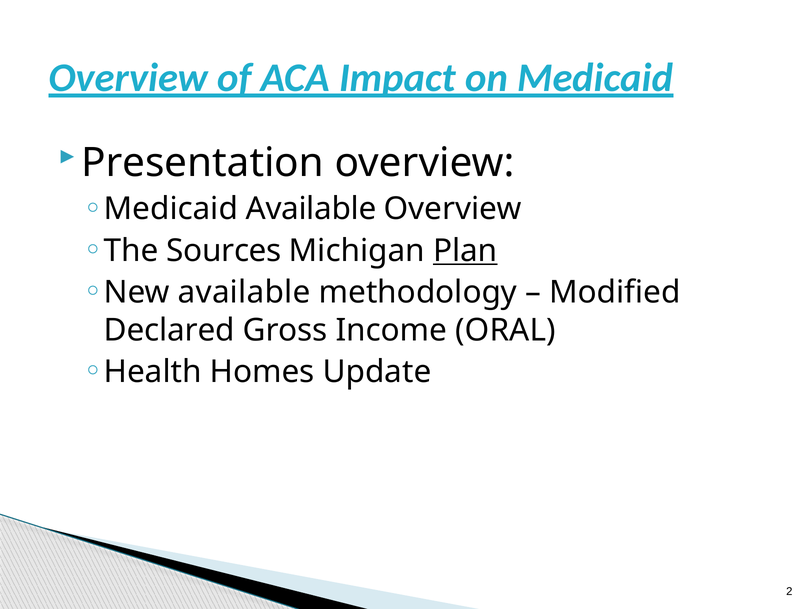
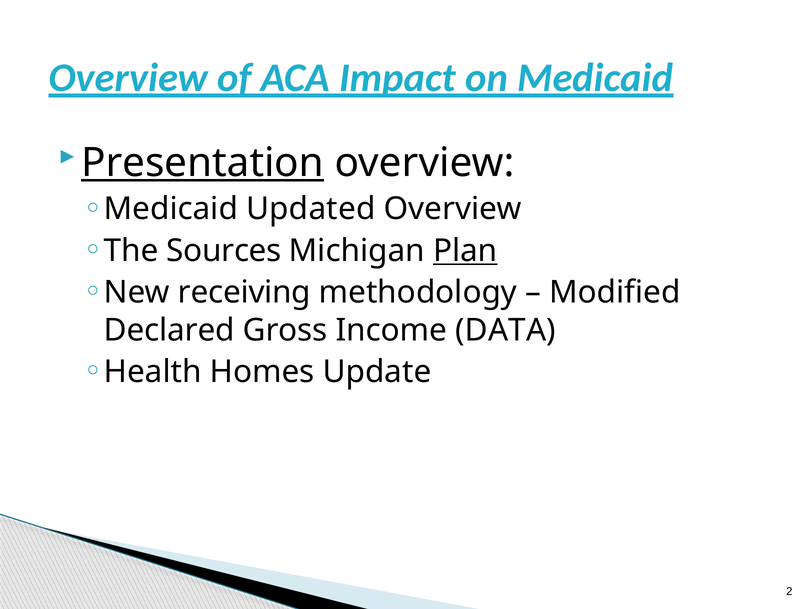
Presentation underline: none -> present (203, 163)
Medicaid Available: Available -> Updated (311, 209)
New available: available -> receiving (244, 292)
ORAL: ORAL -> DATA (506, 330)
